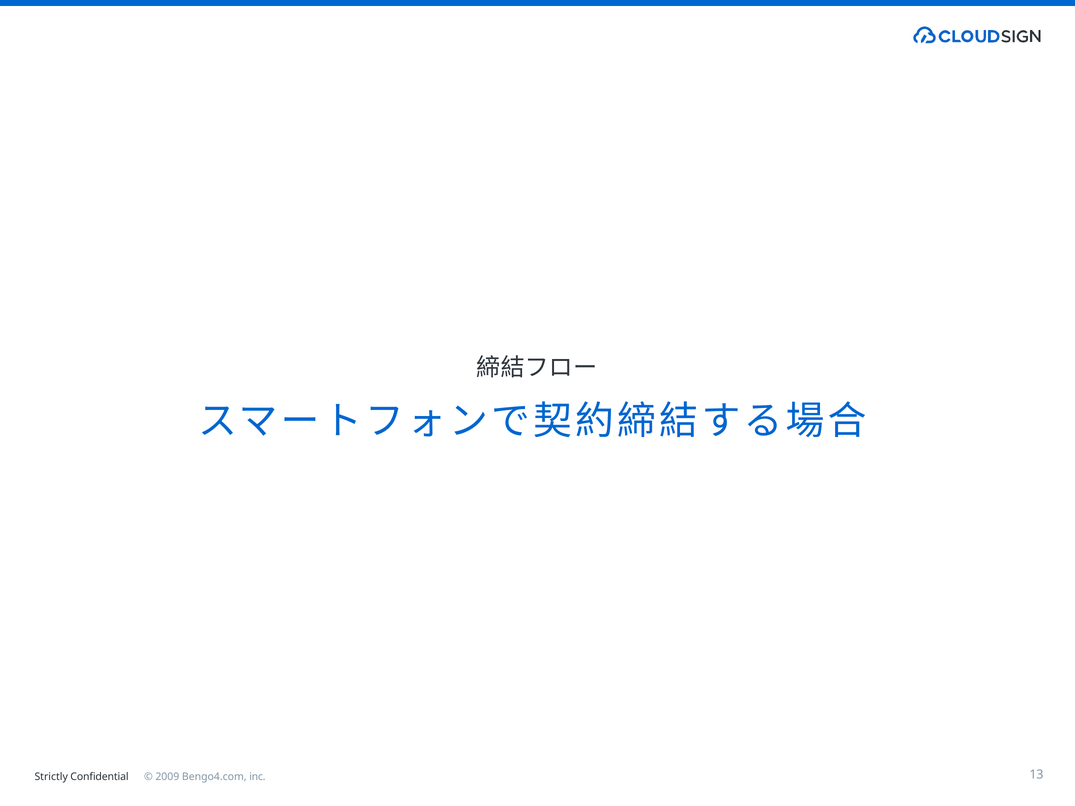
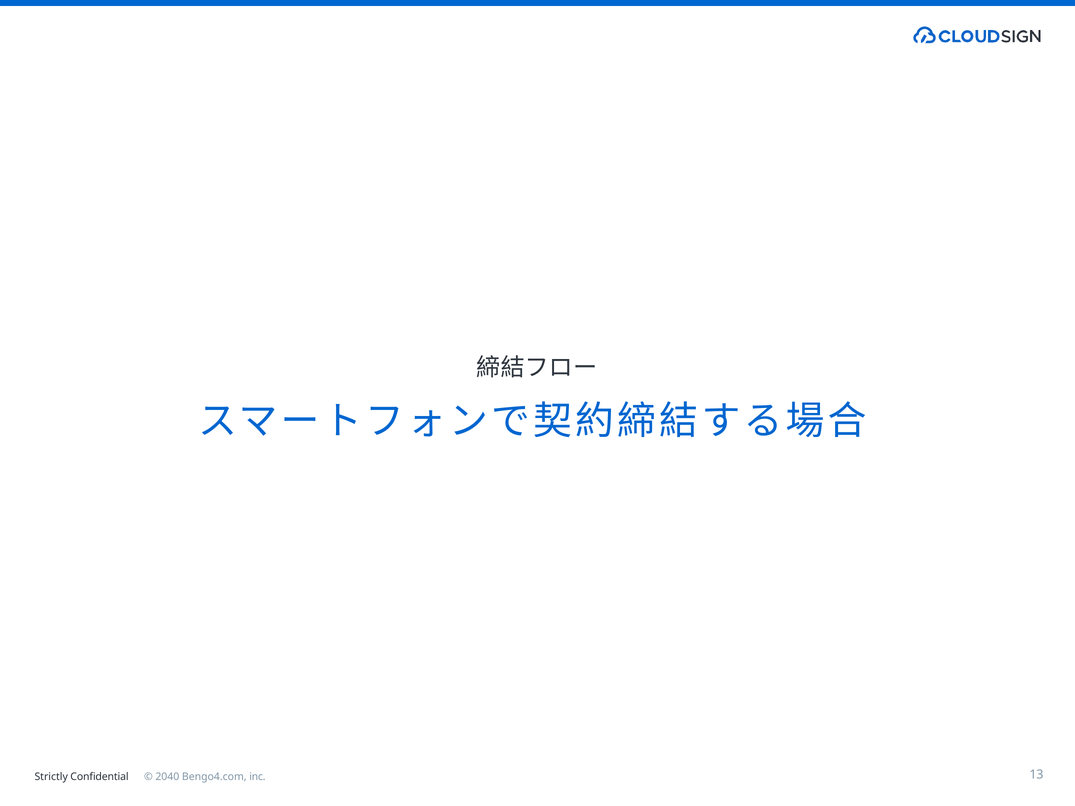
2009: 2009 -> 2040 (167, 777)
